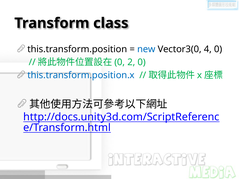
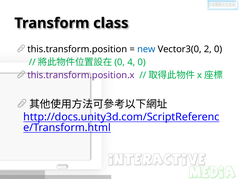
4: 4 -> 2 (208, 49)
2: 2 -> 4 (131, 62)
this.transform.position.x colour: blue -> purple (81, 75)
